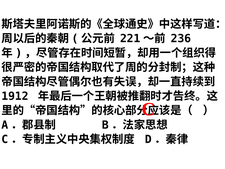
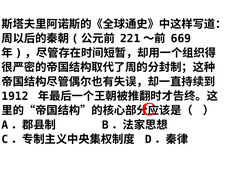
236: 236 -> 669 (181, 39)
